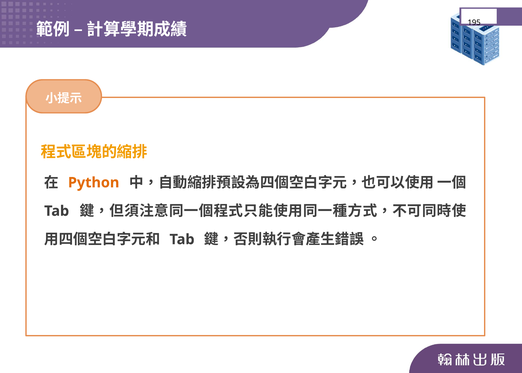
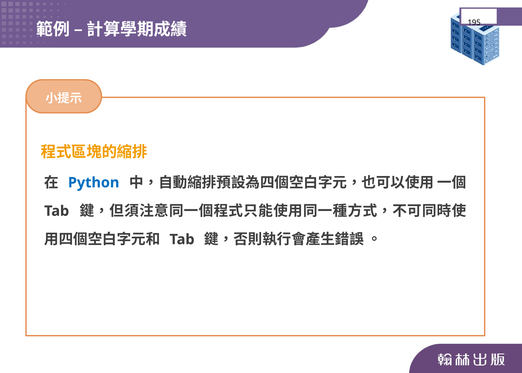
Python colour: orange -> blue (94, 183)
